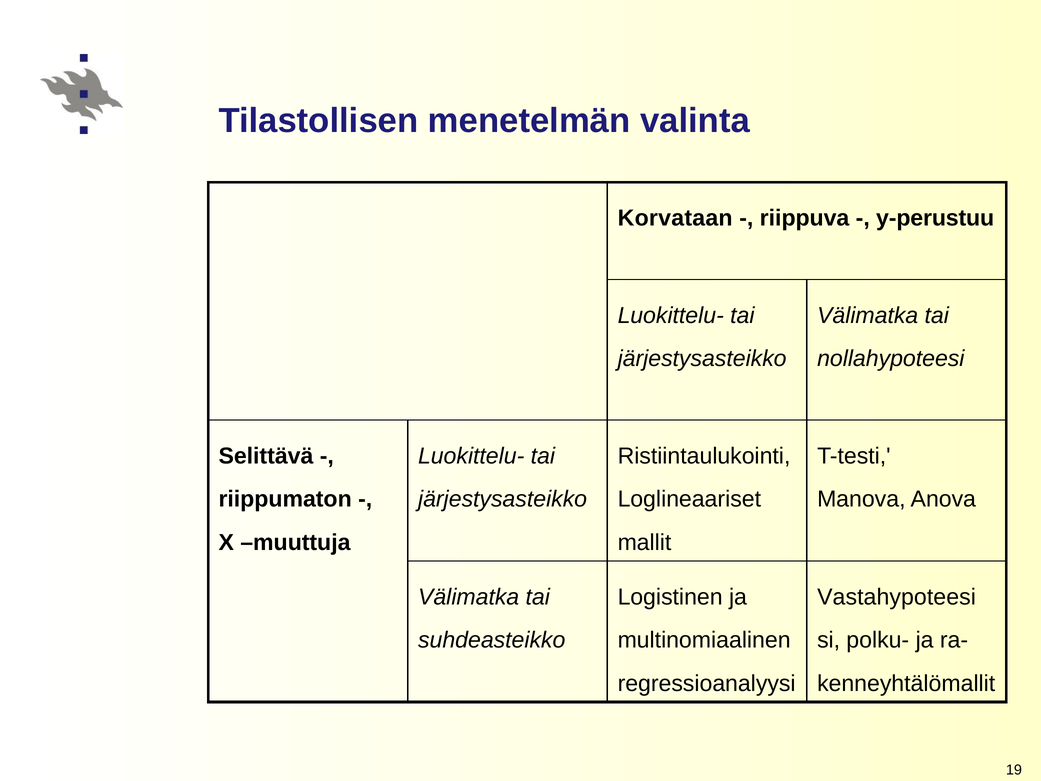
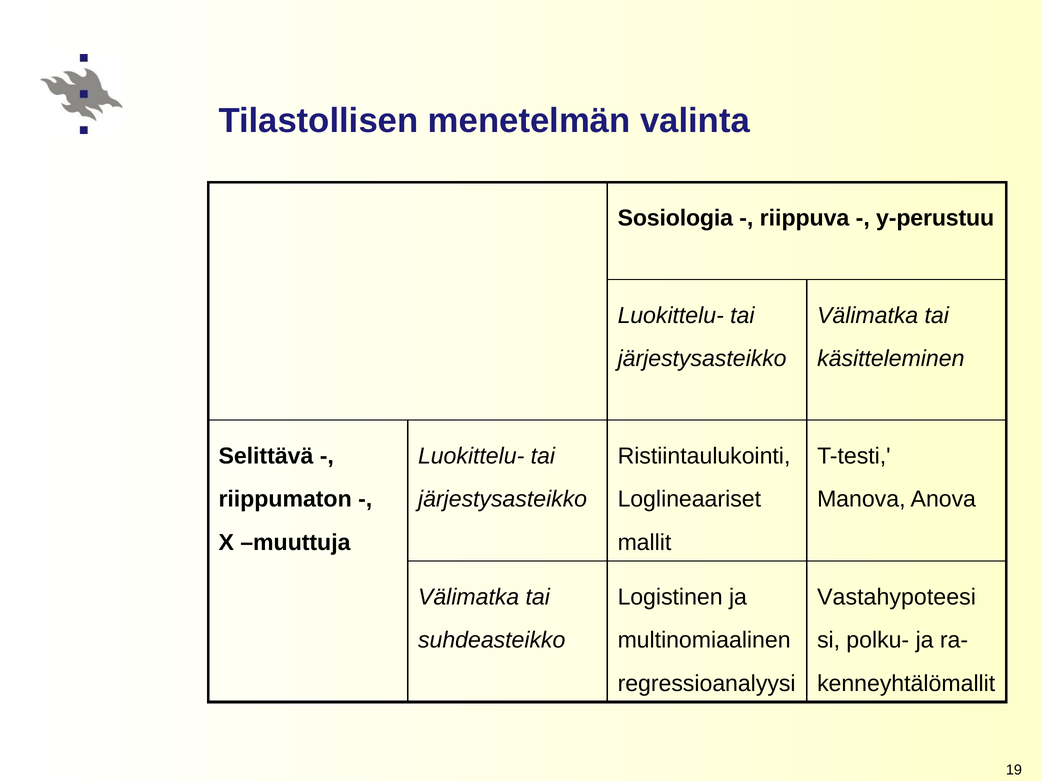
Korvataan: Korvataan -> Sosiologia (675, 218)
nollahypoteesi: nollahypoteesi -> käsitteleminen (891, 359)
